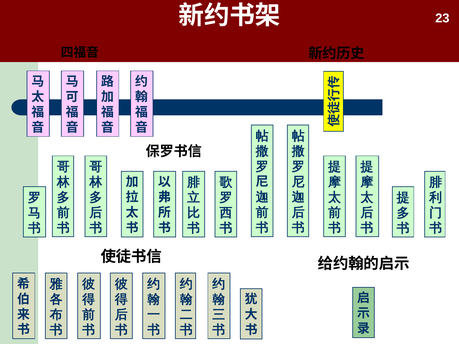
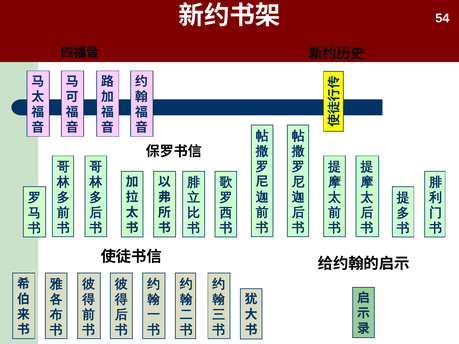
23: 23 -> 54 (442, 18)
